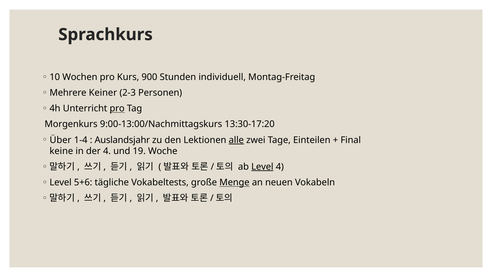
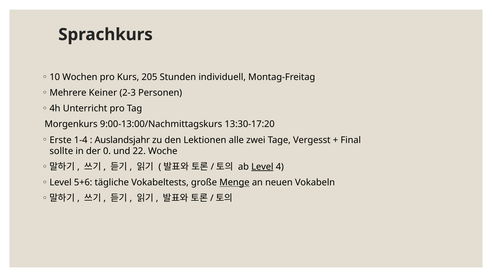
900: 900 -> 205 (149, 77)
pro underline: present -> none (117, 108)
Über: Über -> Erste (61, 140)
alle underline: present -> none (236, 140)
Einteilen: Einteilen -> Vergesst (312, 140)
keine: keine -> sollte (61, 151)
der 4: 4 -> 0 (107, 151)
19: 19 -> 22 (139, 151)
